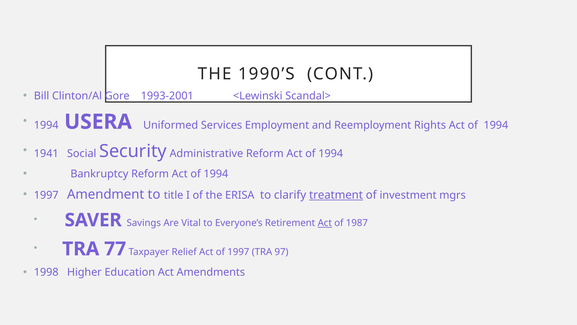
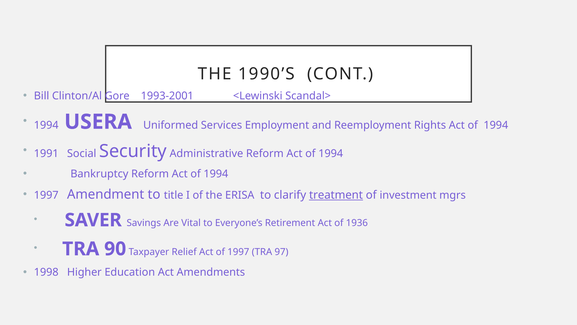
1941: 1941 -> 1991 (46, 153)
Act underline: present -> none (325, 223)
1987: 1987 -> 1936 (357, 223)
77: 77 -> 90 (115, 249)
